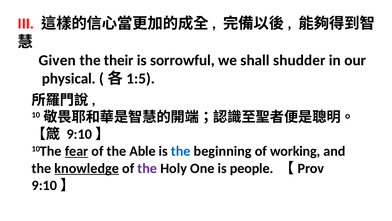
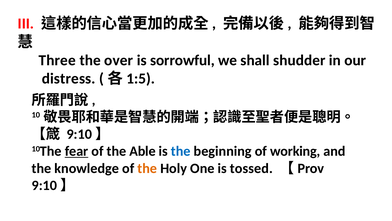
Given: Given -> Three (57, 60)
their: their -> over (119, 60)
physical: physical -> distress (69, 79)
knowledge underline: present -> none (87, 168)
the colour: purple -> orange (147, 168)
people: people -> tossed (251, 168)
